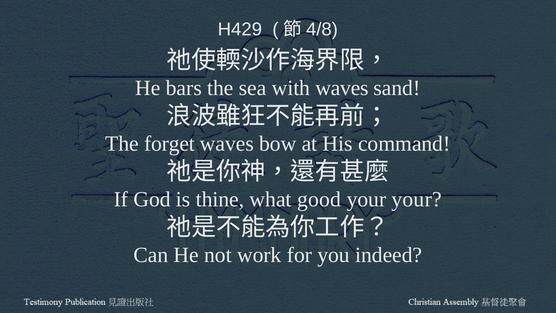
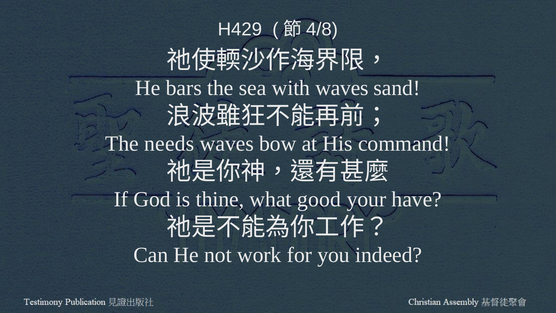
forget: forget -> needs (169, 143)
your your: your -> have (417, 199)
